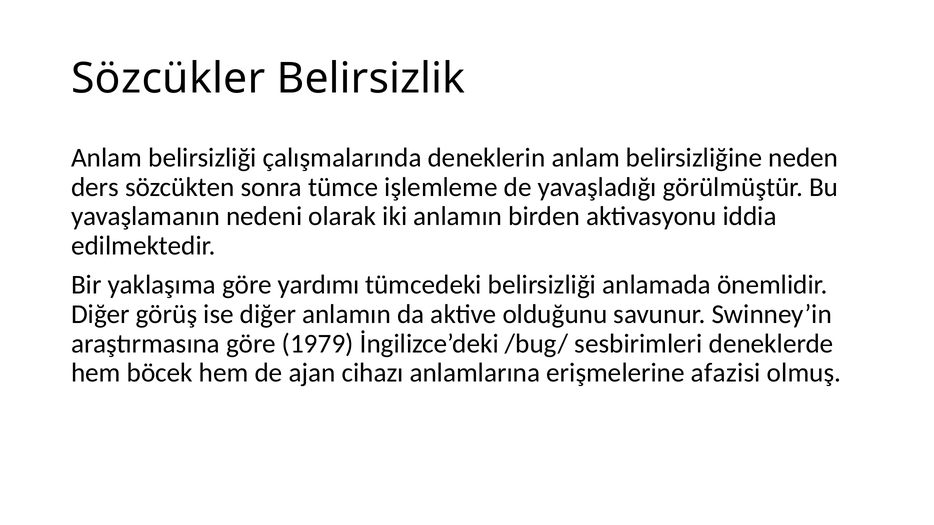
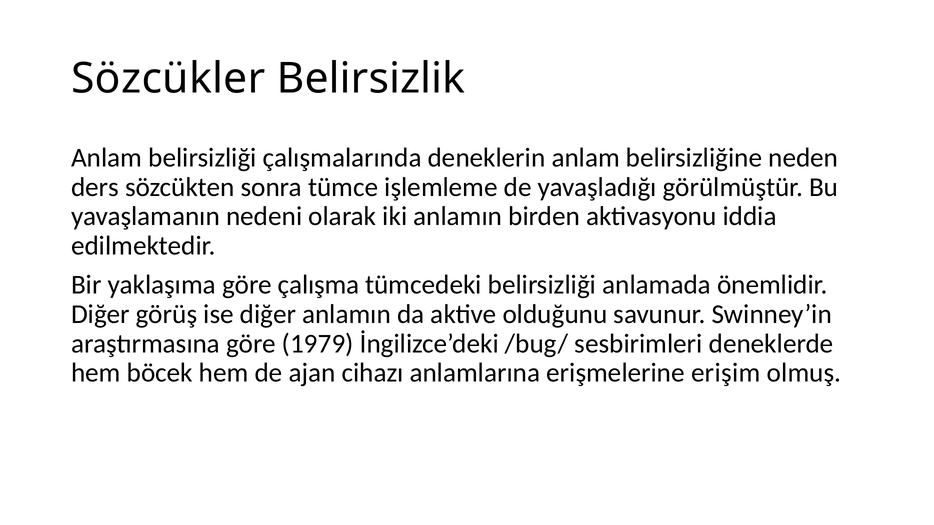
yardımı: yardımı -> çalışma (319, 285)
afazisi: afazisi -> erişim (726, 373)
